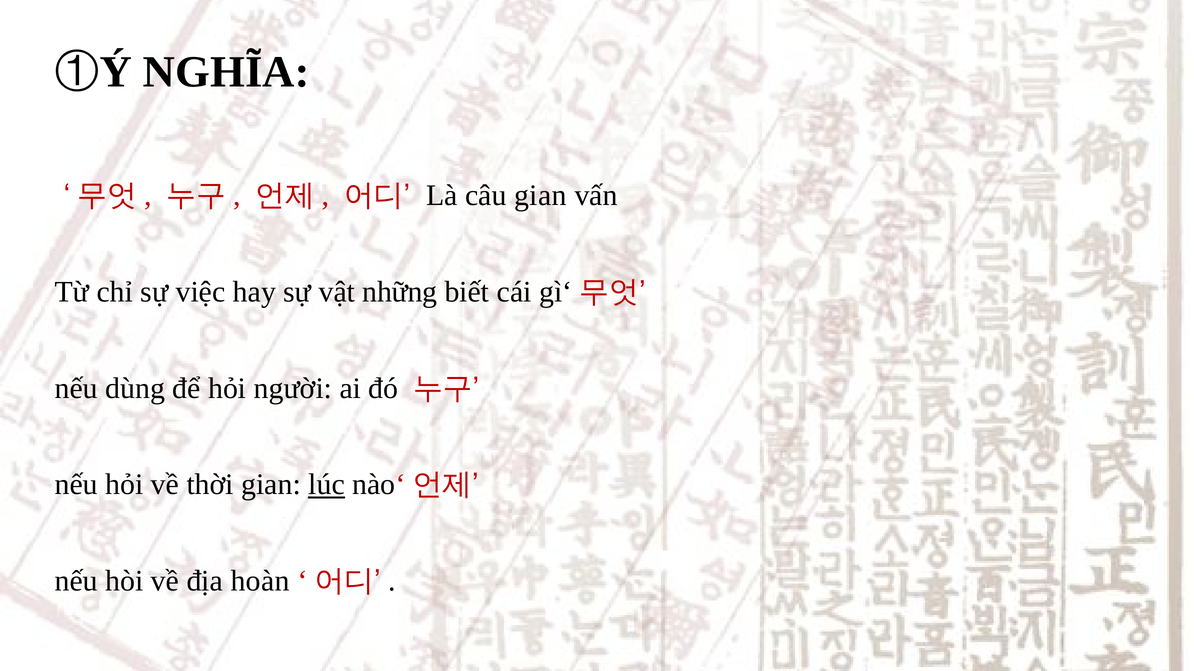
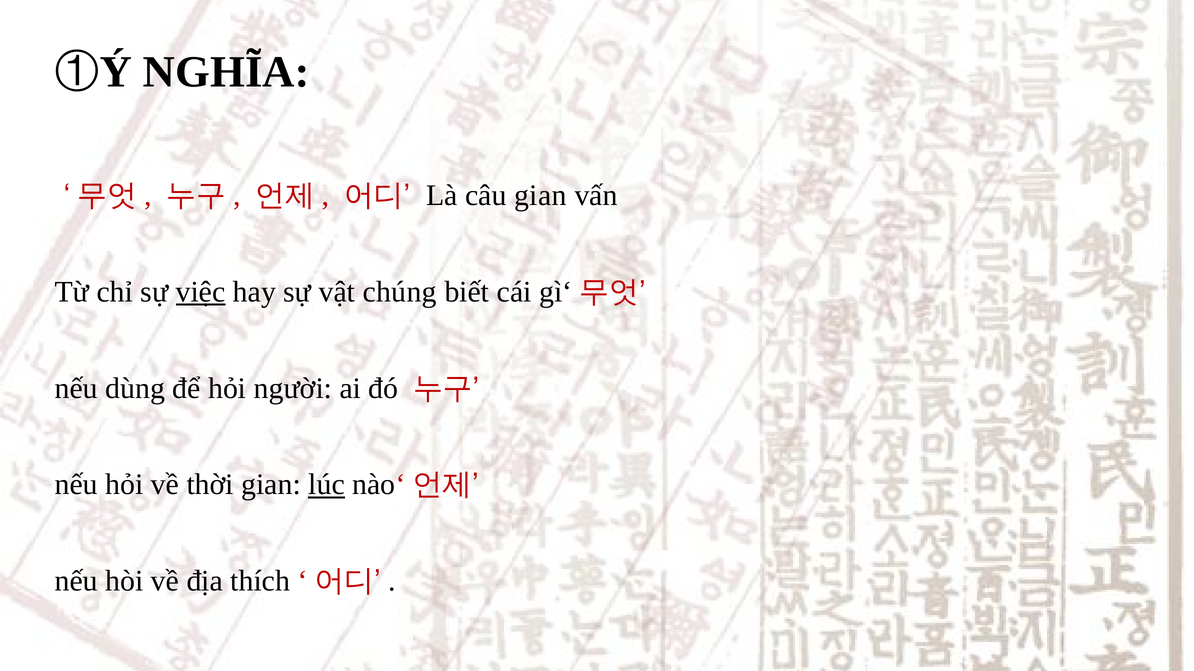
việc underline: none -> present (201, 292)
những: những -> chúng (400, 292)
hoàn: hoàn -> thích (260, 582)
